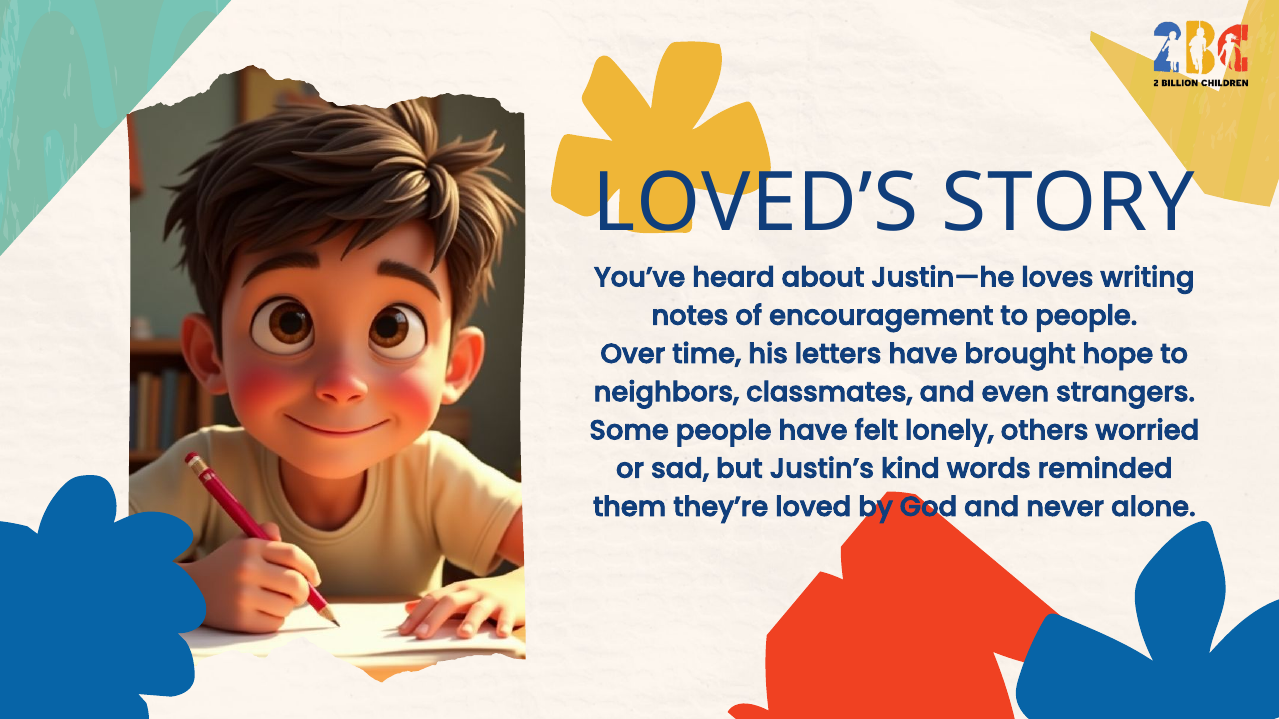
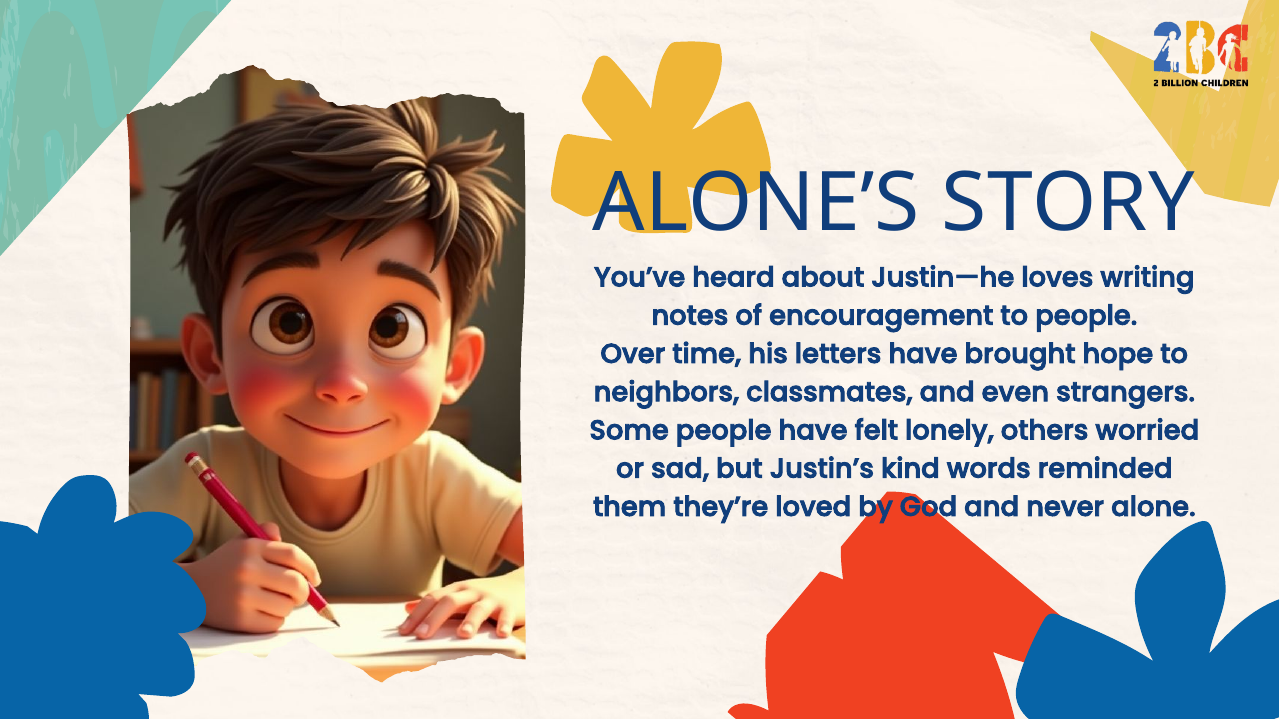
LOVED’S: LOVED’S -> ALONE’S (756, 203)
